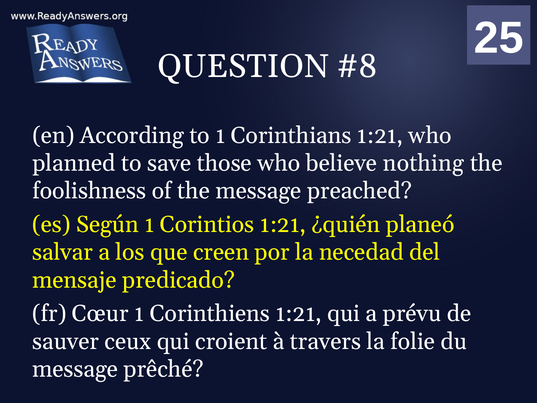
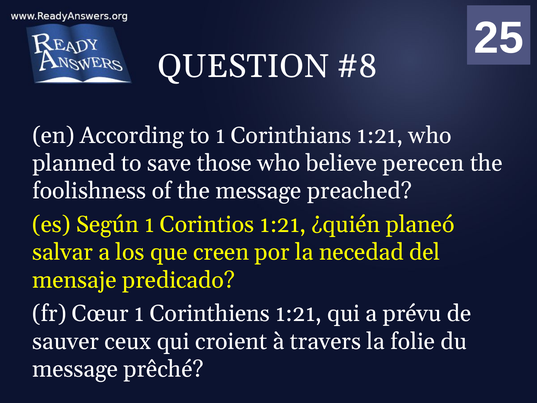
nothing: nothing -> perecen (423, 163)
